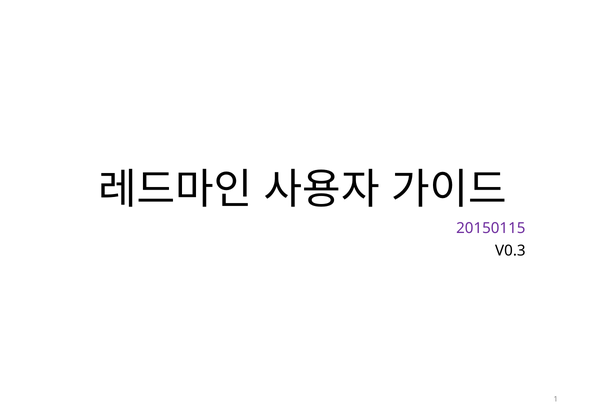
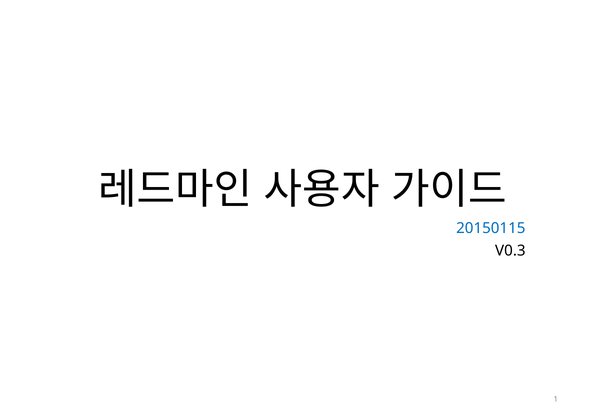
20150115 colour: purple -> blue (491, 228)
